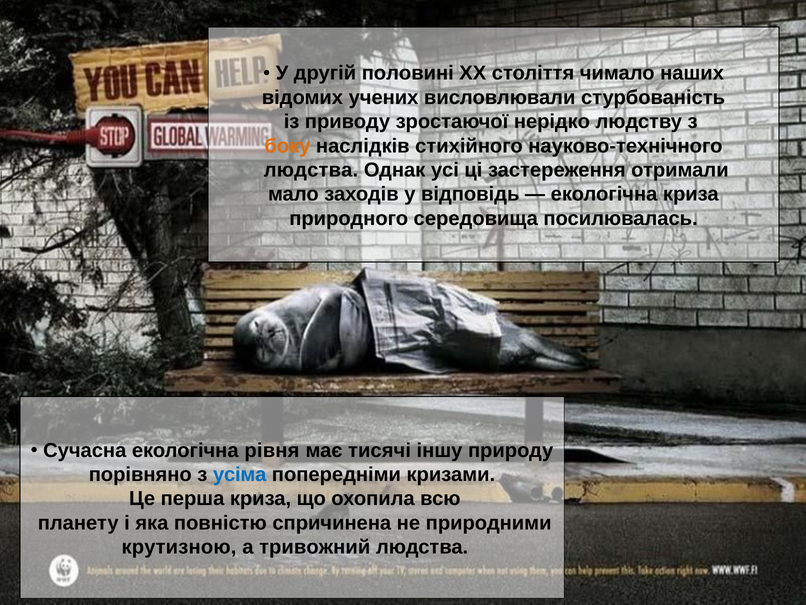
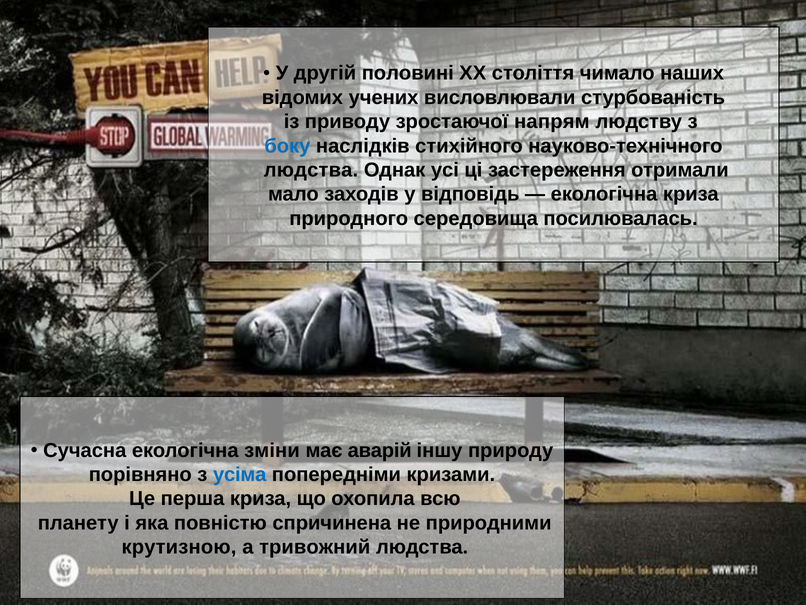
нерідко: нерідко -> напрям (552, 122)
боку colour: orange -> blue (287, 146)
рівня: рівня -> зміни (272, 450)
тисячі: тисячі -> аварій (380, 450)
